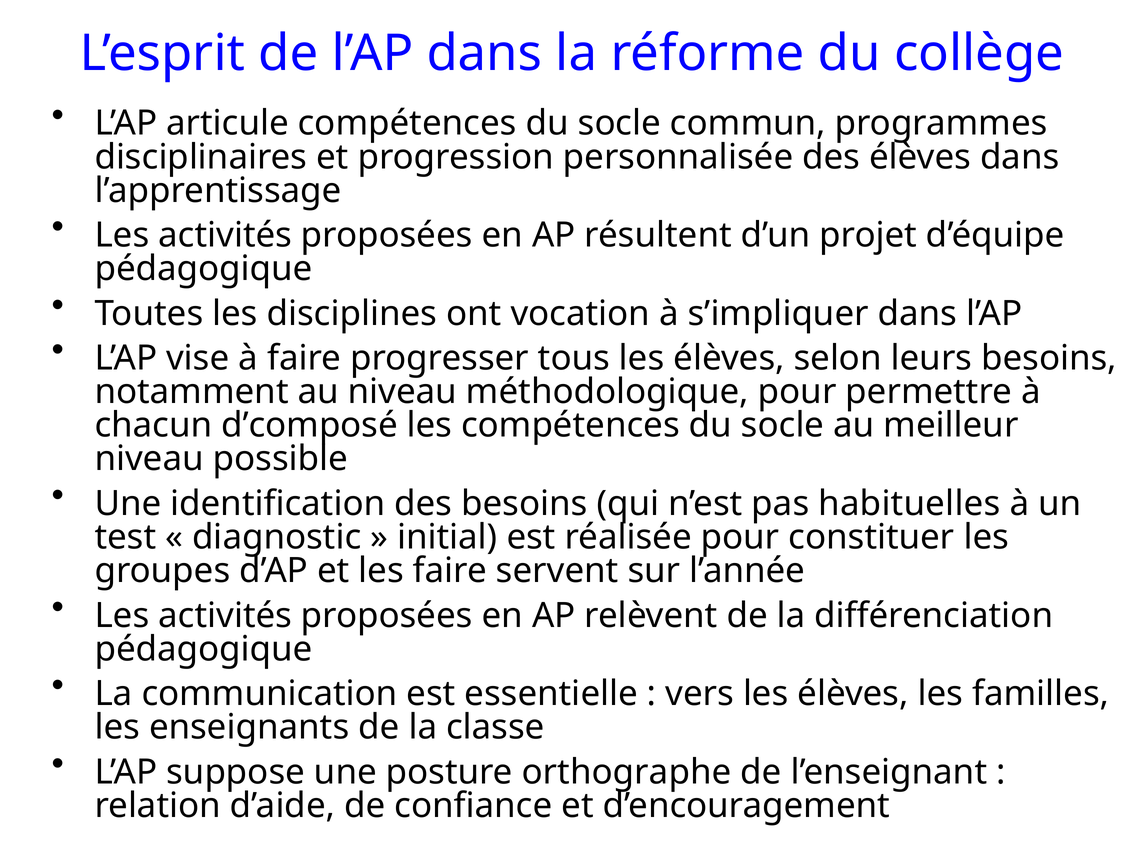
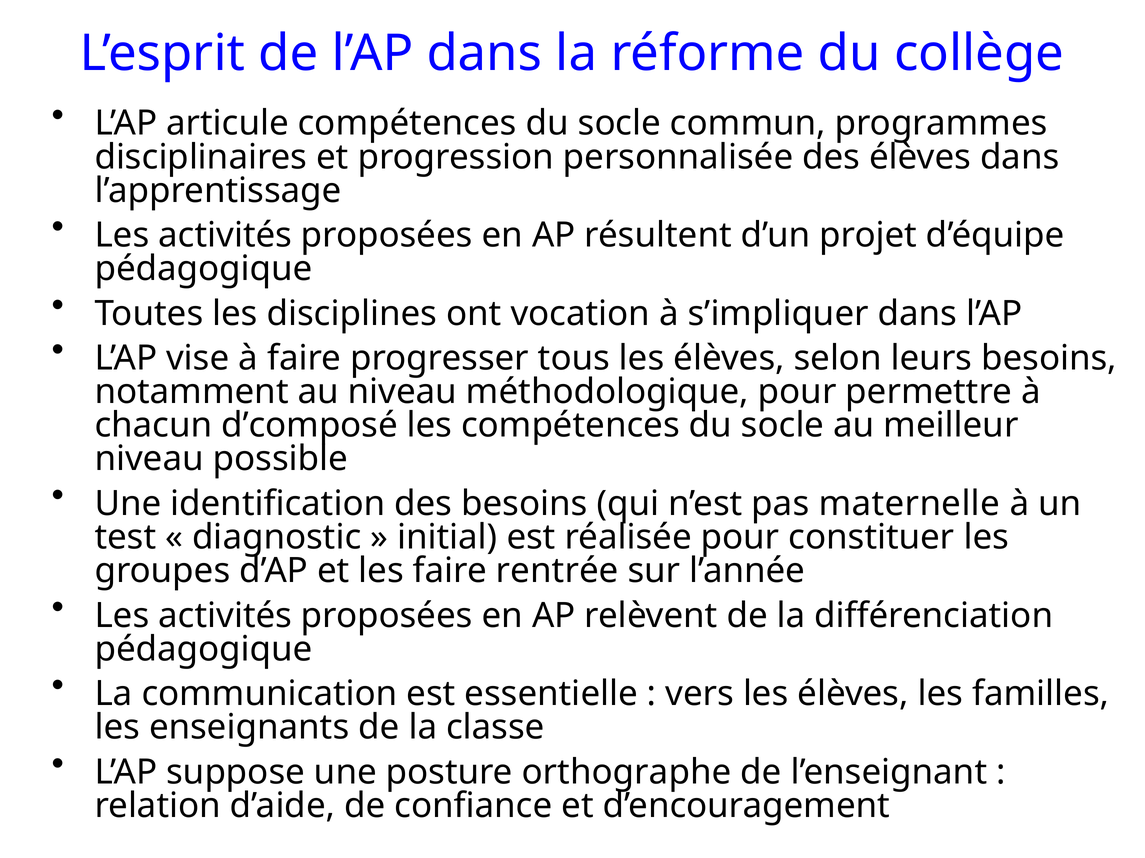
habituelles: habituelles -> maternelle (909, 504)
servent: servent -> rentrée (557, 571)
